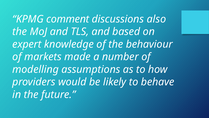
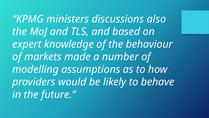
comment: comment -> ministers (68, 19)
